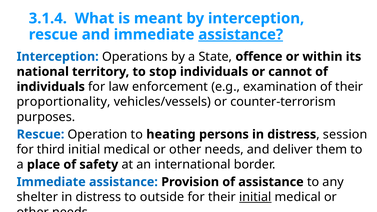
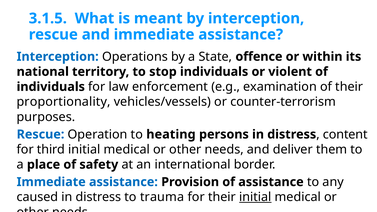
3.1.4: 3.1.4 -> 3.1.5 (48, 18)
assistance underline: present -> none (241, 35)
cannot: cannot -> violent (290, 72)
session: session -> content (345, 134)
shelter: shelter -> caused (37, 197)
outside: outside -> trauma (162, 197)
